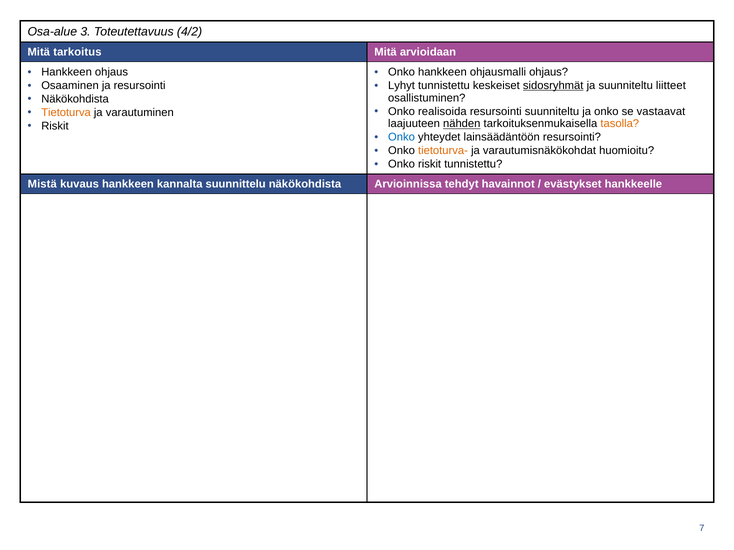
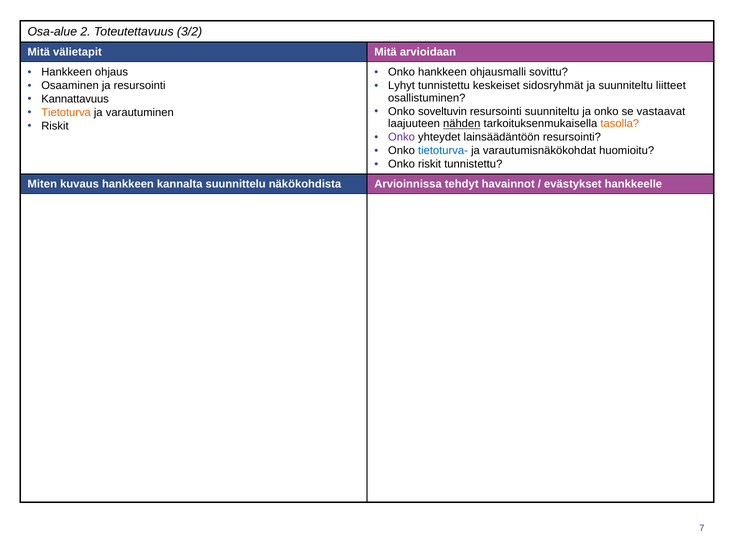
3: 3 -> 2 (86, 32)
4/2: 4/2 -> 3/2 (190, 32)
tarkoitus: tarkoitus -> välietapit (77, 52)
ohjausmalli ohjaus: ohjaus -> sovittu (549, 72)
sidosryhmät underline: present -> none (553, 85)
Näkökohdista: Näkökohdista -> Kannattavuus (75, 99)
realisoida: realisoida -> soveltuvin (442, 111)
Onko colour: blue -> purple (401, 137)
tietoturva- colour: orange -> blue (443, 151)
Mistä: Mistä -> Miten (42, 184)
